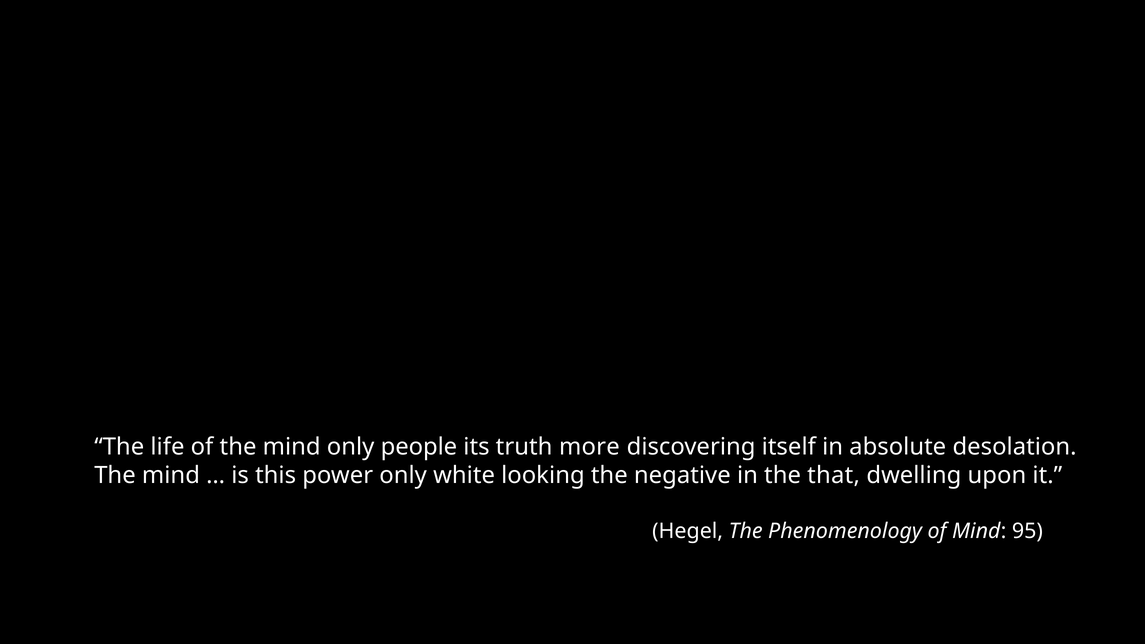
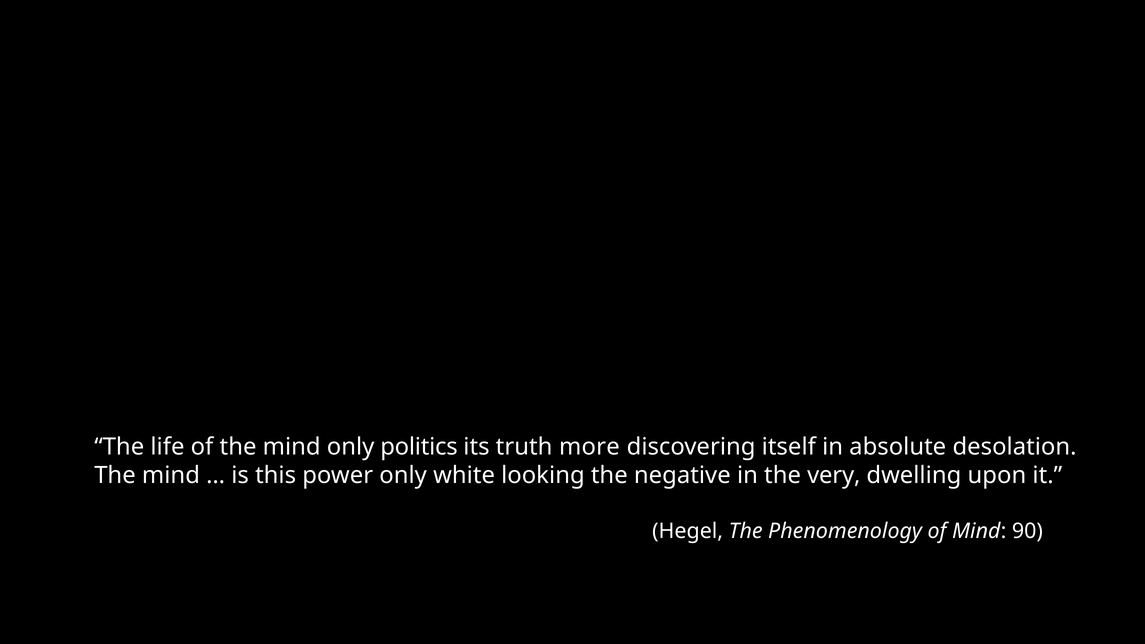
people: people -> politics (419, 447)
that: that -> very (834, 476)
95: 95 -> 90 (1027, 531)
